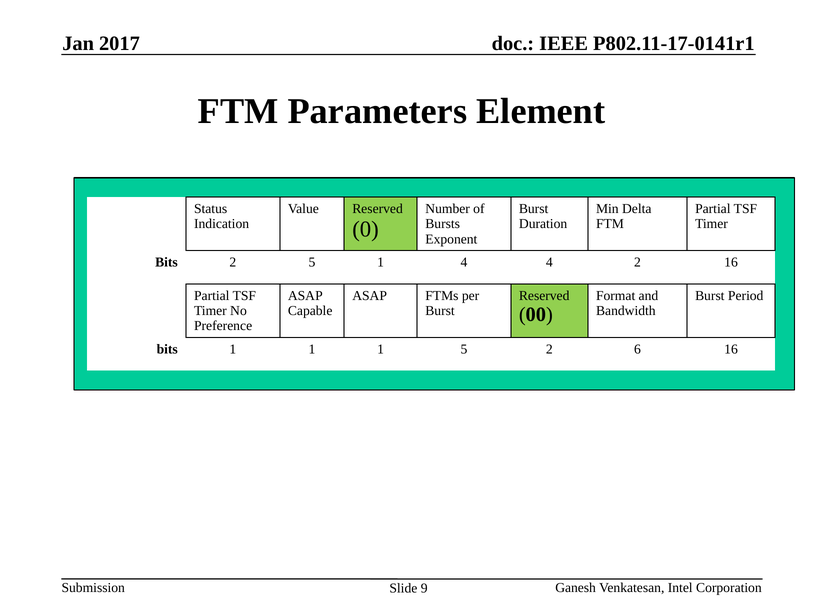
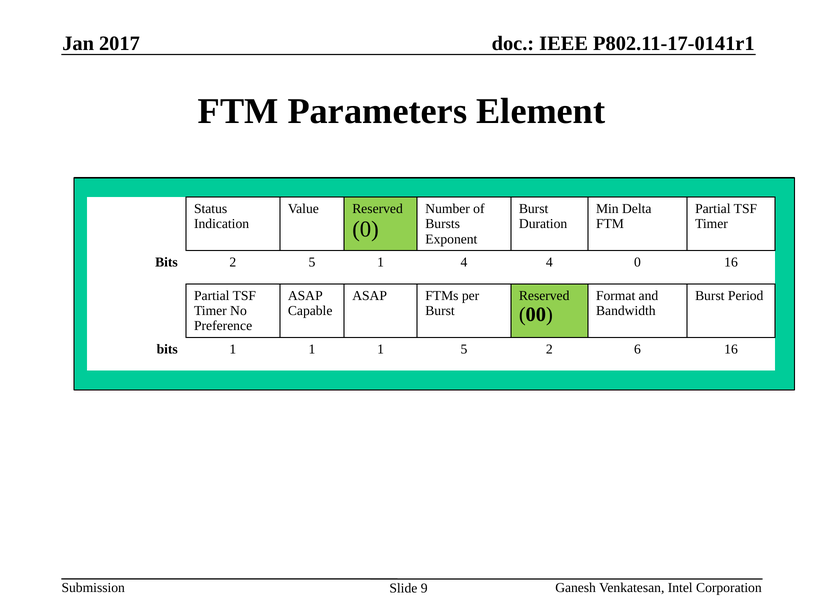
4 2: 2 -> 0 (637, 262)
